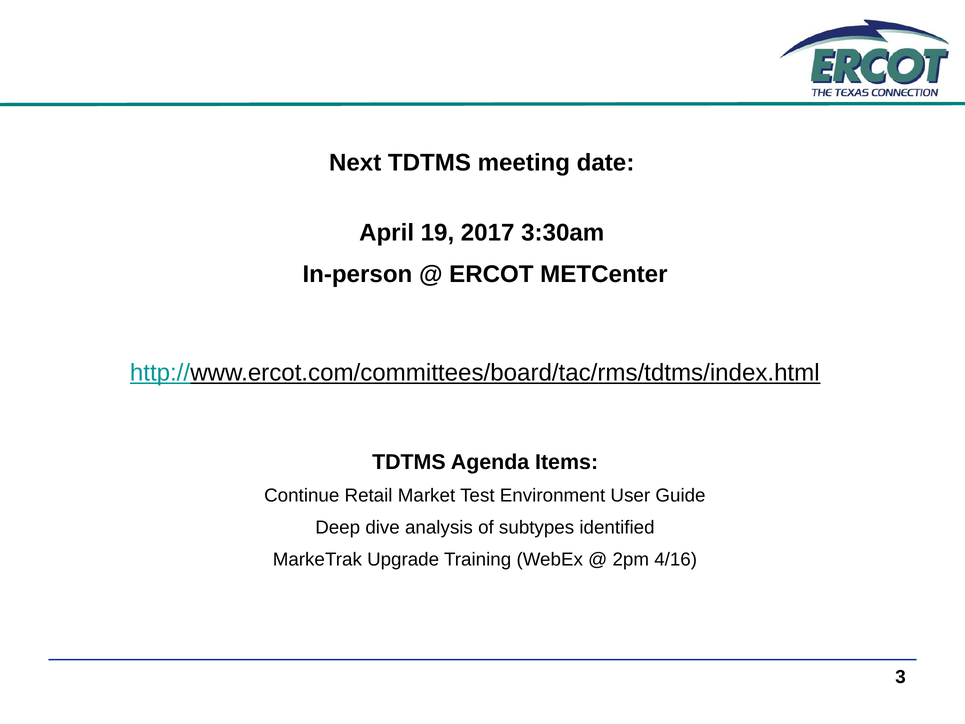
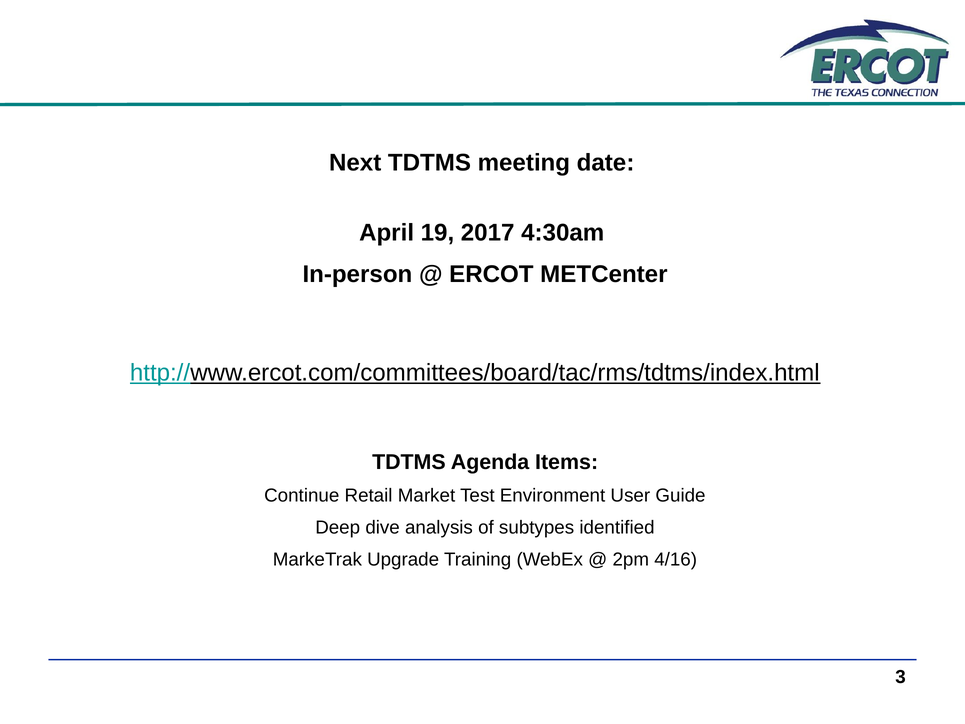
3:30am: 3:30am -> 4:30am (563, 233)
